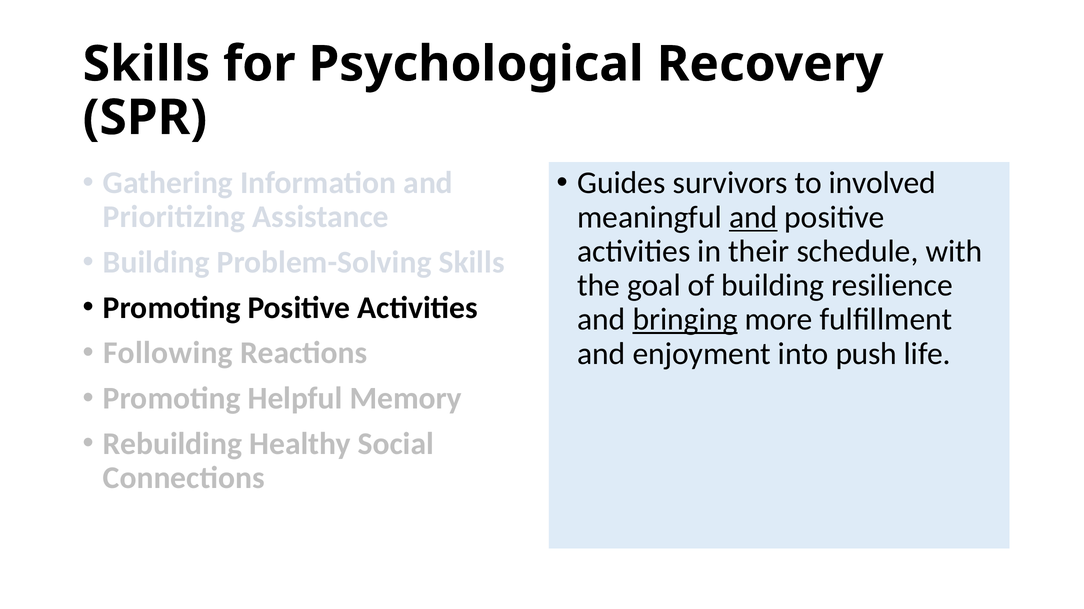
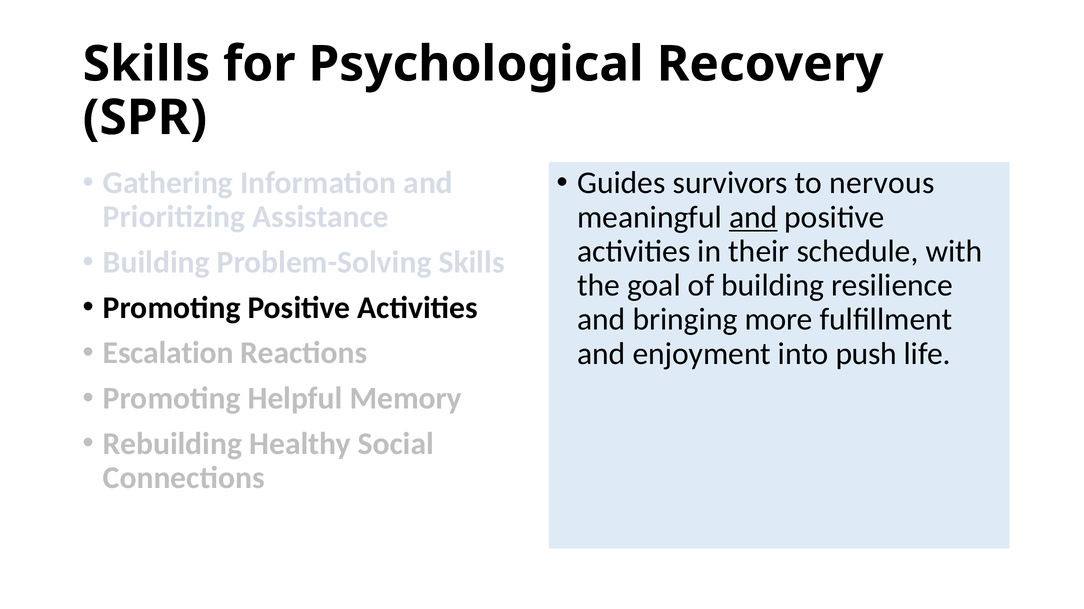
involved: involved -> nervous (882, 183)
bringing underline: present -> none (685, 320)
Following: Following -> Escalation (168, 353)
